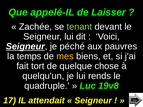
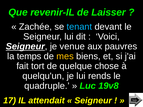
appelé-IL: appelé-IL -> revenir-IL (52, 12)
tenant colour: light green -> light blue (79, 27)
péché: péché -> venue (72, 47)
